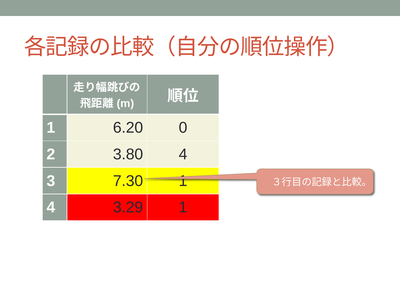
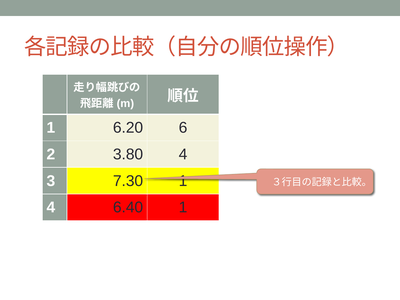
0: 0 -> 6 (183, 128)
3.29: 3.29 -> 6.40 (128, 207)
